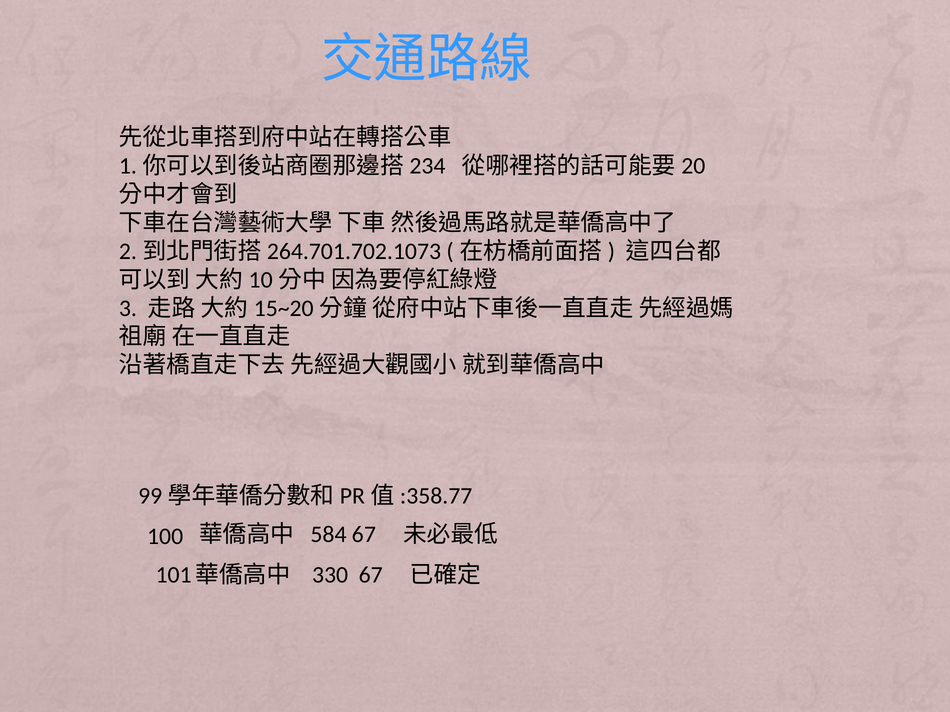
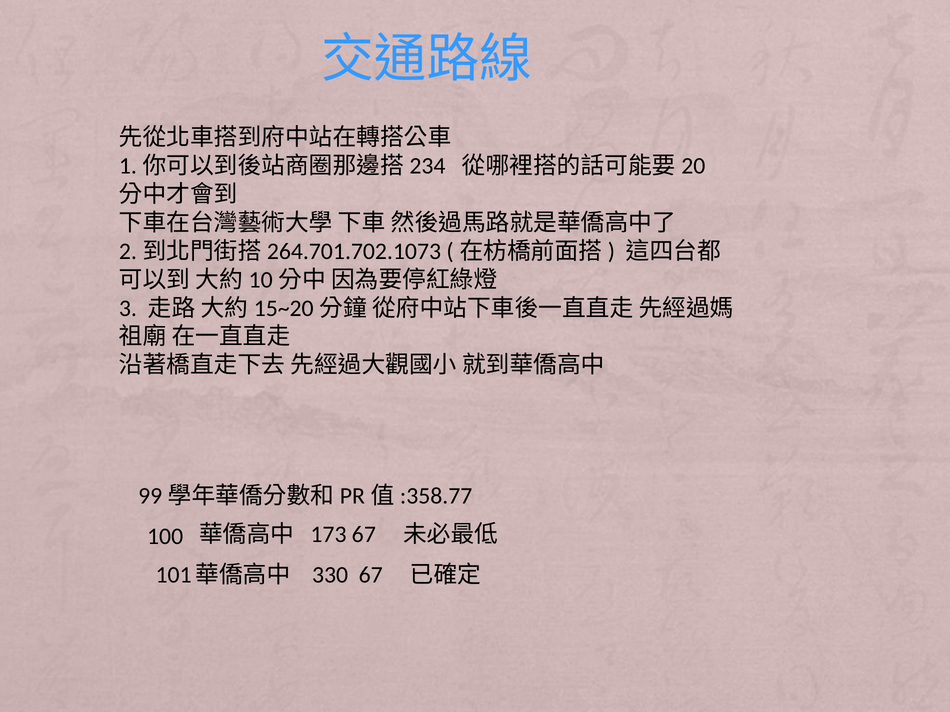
584: 584 -> 173 (328, 535)
